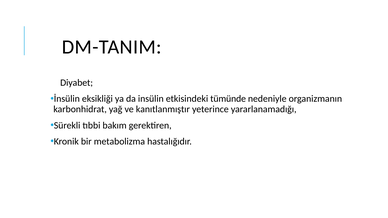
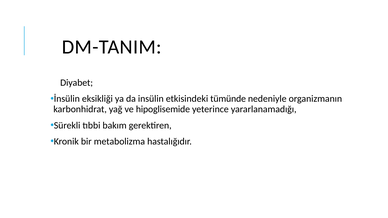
kanıtlanmıştır: kanıtlanmıştır -> hipoglisemide (163, 109)
